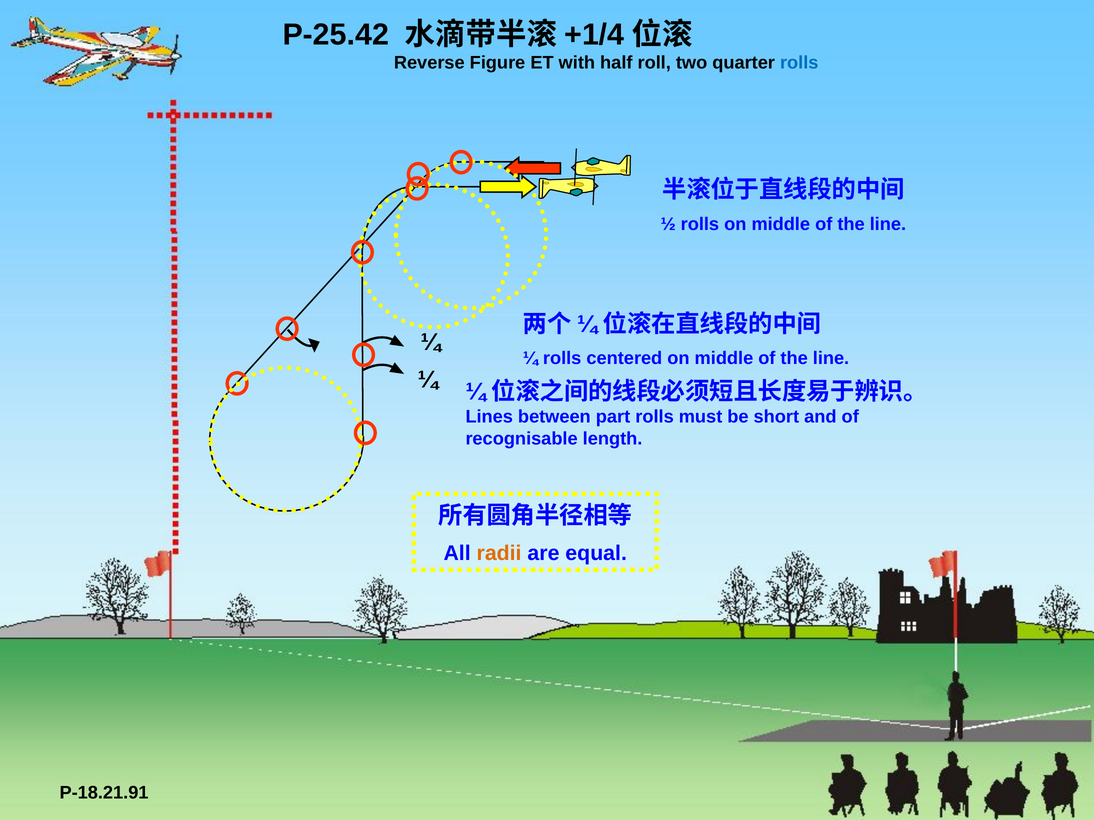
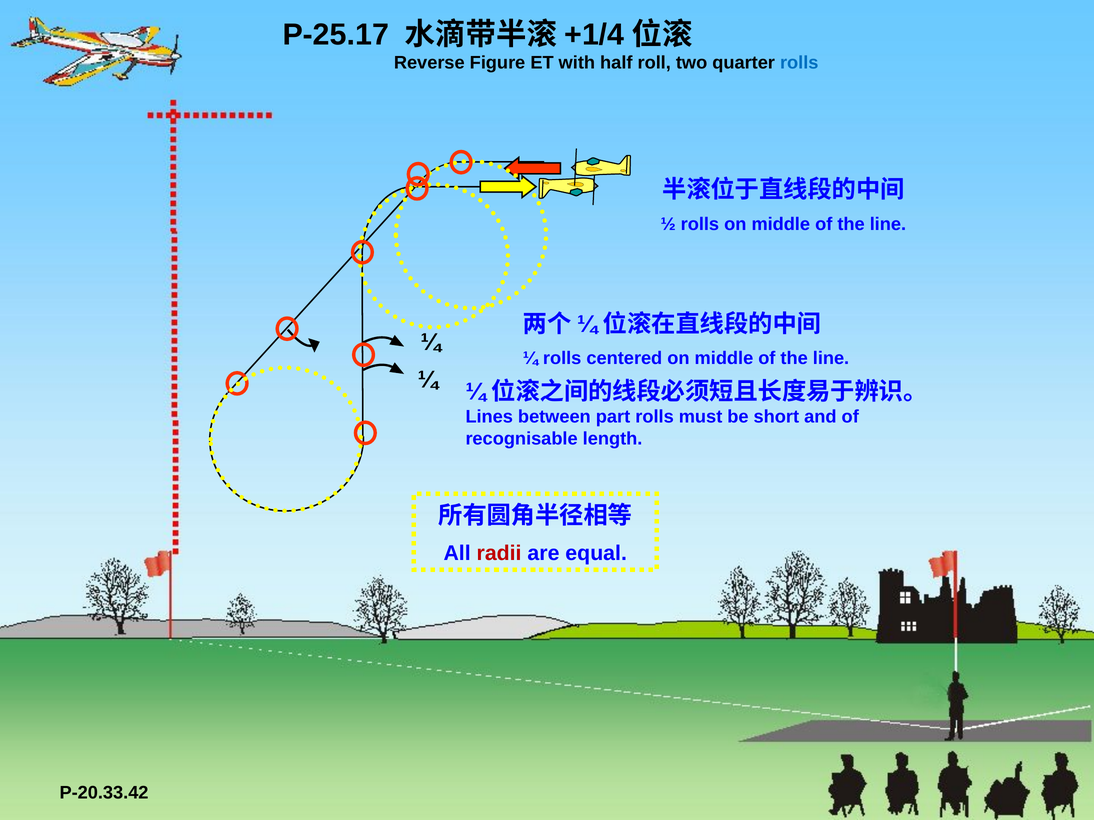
P-25.42: P-25.42 -> P-25.17 (336, 35)
radii colour: orange -> red (499, 554)
P-18.21.91: P-18.21.91 -> P-20.33.42 (104, 793)
